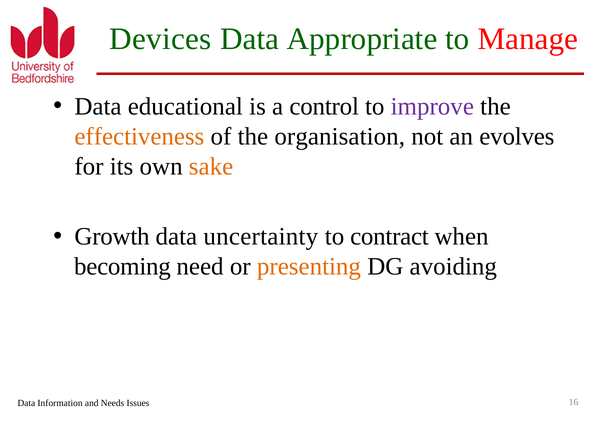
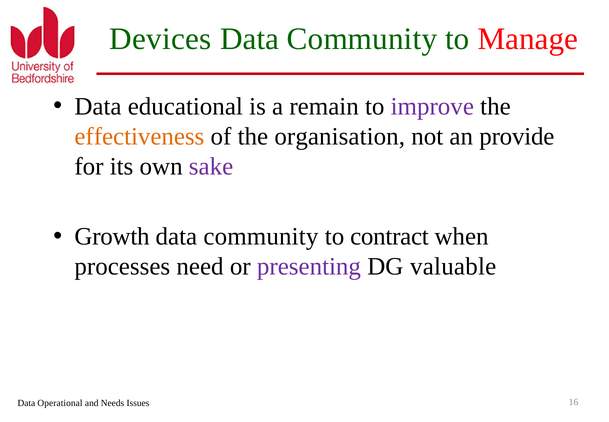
Appropriate: Appropriate -> Community (362, 39)
control: control -> remain (324, 106)
evolves: evolves -> provide (517, 136)
sake colour: orange -> purple (211, 166)
uncertainty: uncertainty -> community (261, 236)
becoming: becoming -> processes (122, 266)
presenting colour: orange -> purple (309, 266)
avoiding: avoiding -> valuable (453, 266)
Information: Information -> Operational (60, 403)
